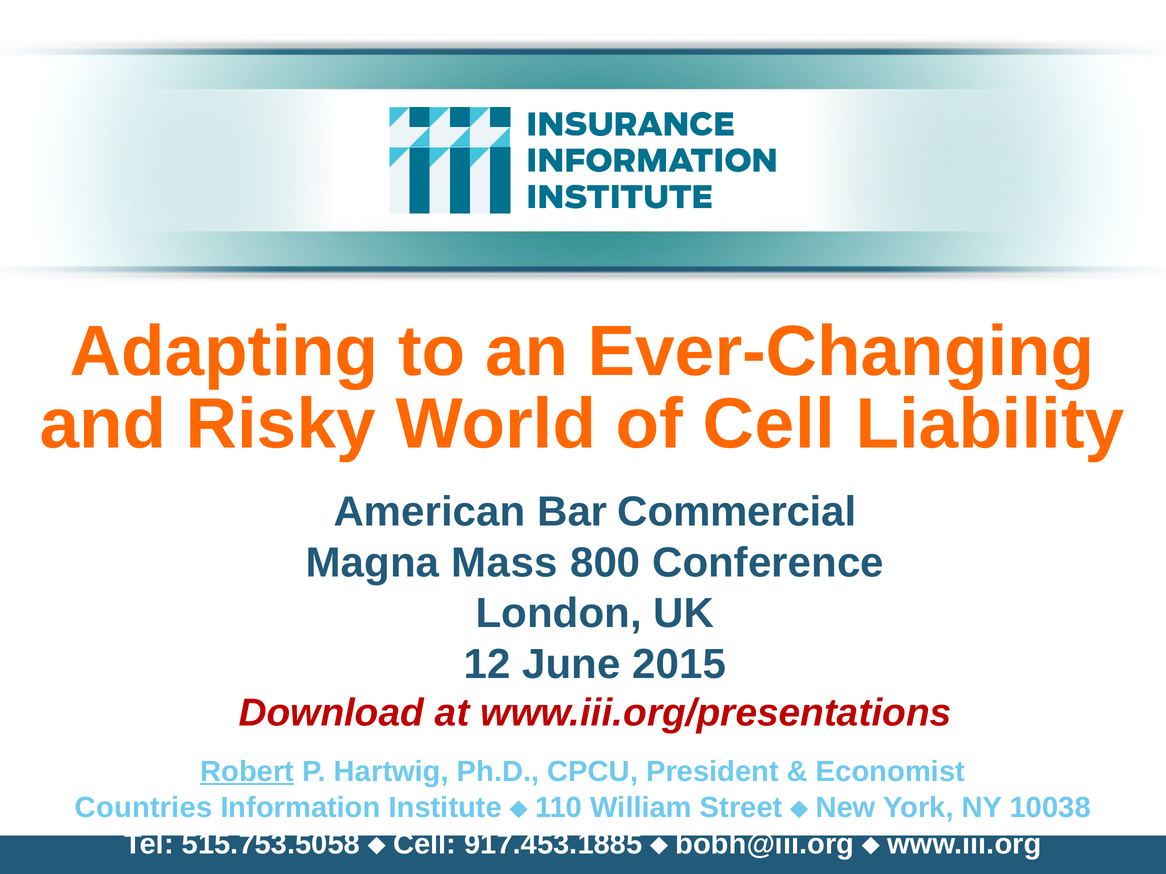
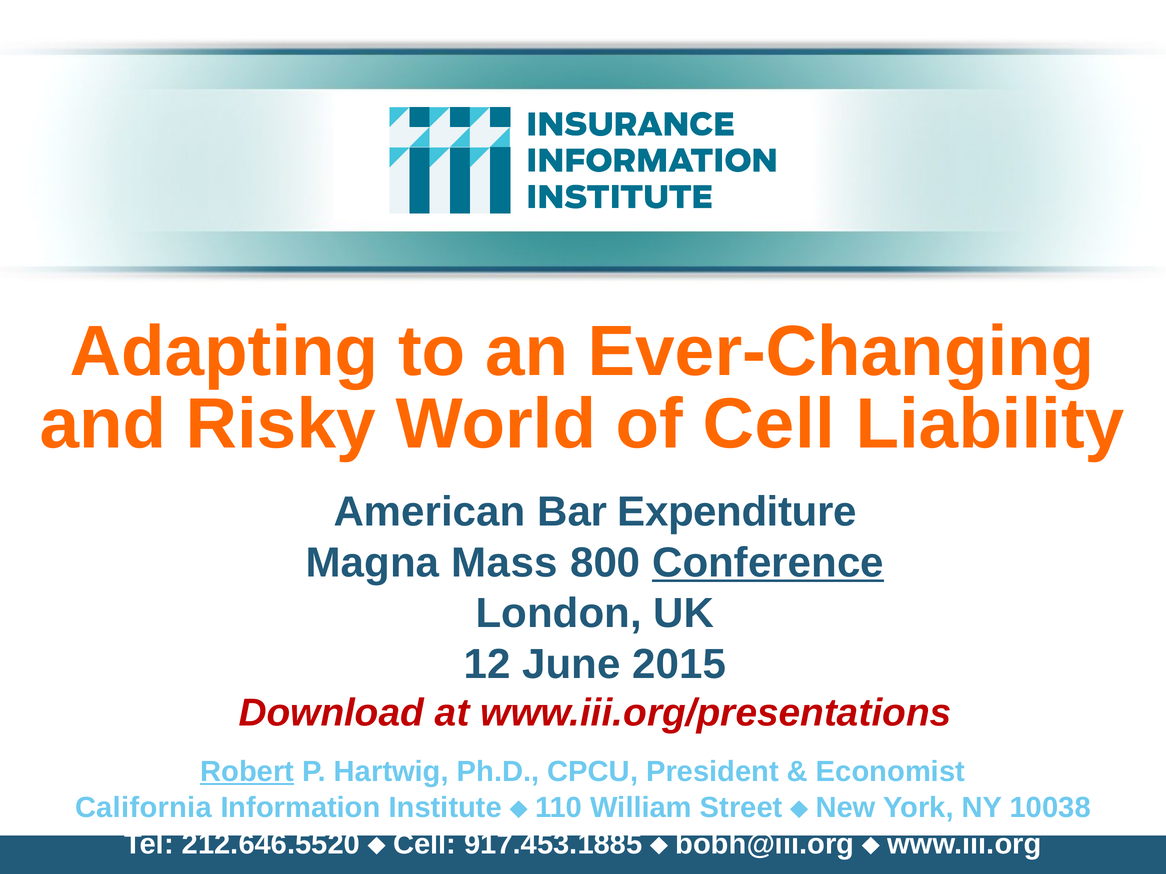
Commercial: Commercial -> Expenditure (737, 512)
Conference underline: none -> present (768, 563)
Countries: Countries -> California (144, 808)
515.753.5058: 515.753.5058 -> 212.646.5520 (271, 845)
